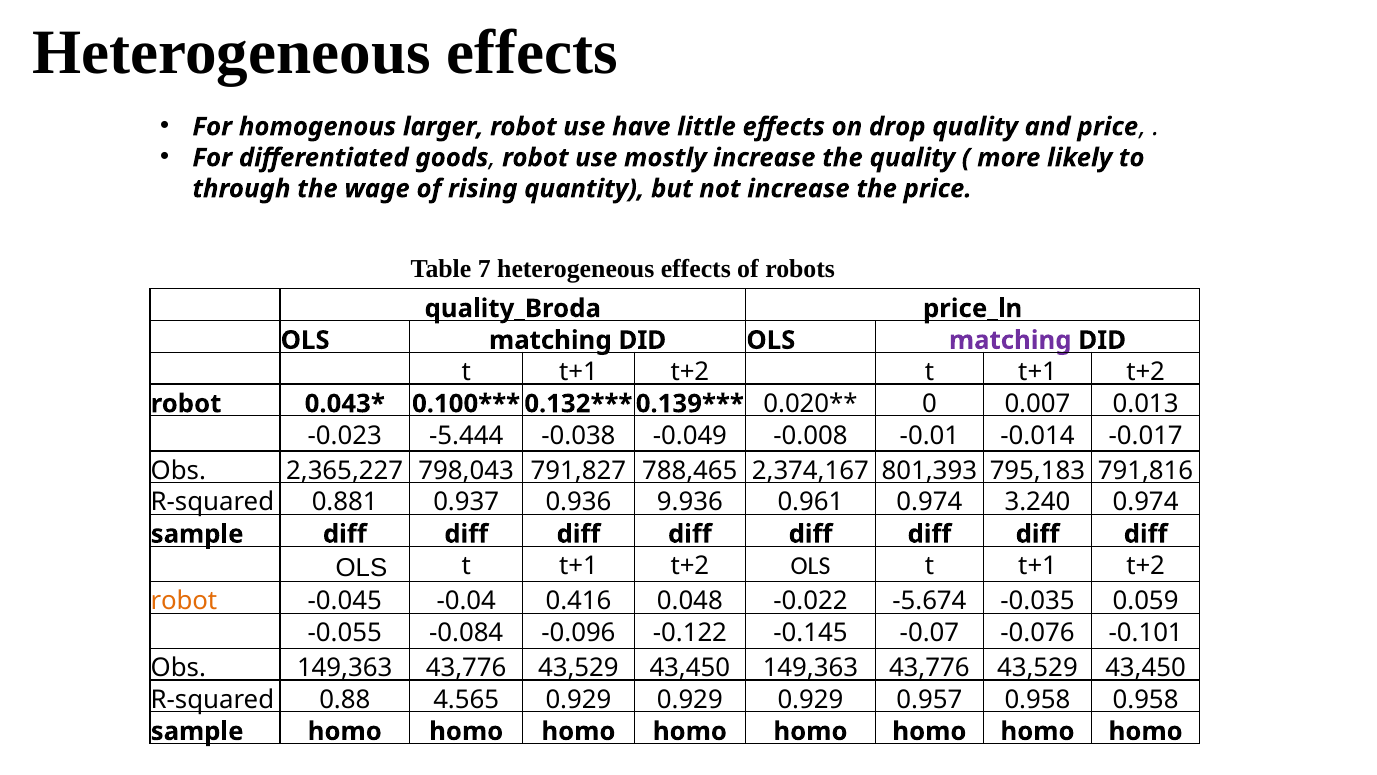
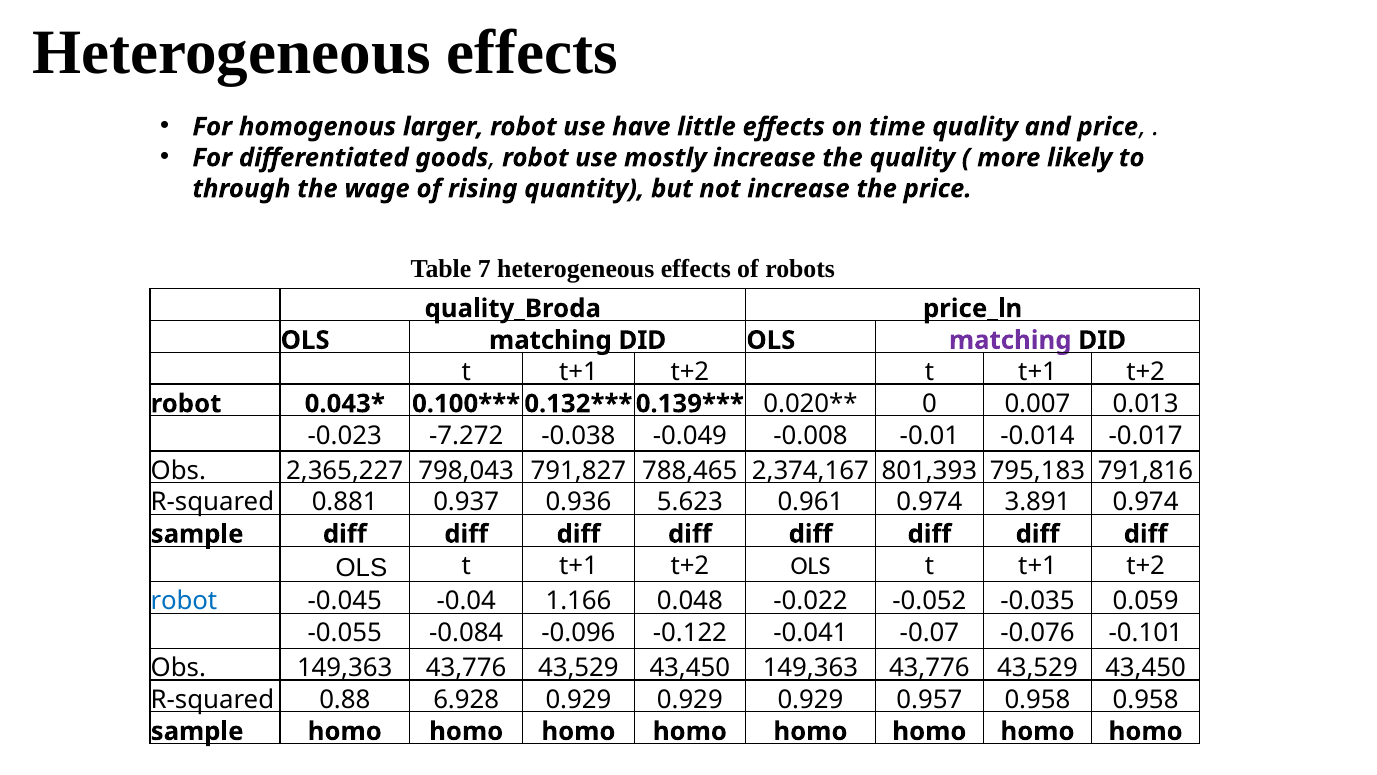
drop: drop -> time (897, 127)
-5.444: -5.444 -> -7.272 (466, 435)
9.936: 9.936 -> 5.623 (690, 502)
3.240: 3.240 -> 3.891 (1038, 502)
robot colour: orange -> blue (184, 601)
0.416: 0.416 -> 1.166 (578, 601)
-5.674: -5.674 -> -0.052 (929, 601)
-0.145: -0.145 -> -0.041 (810, 632)
4.565: 4.565 -> 6.928 (466, 699)
